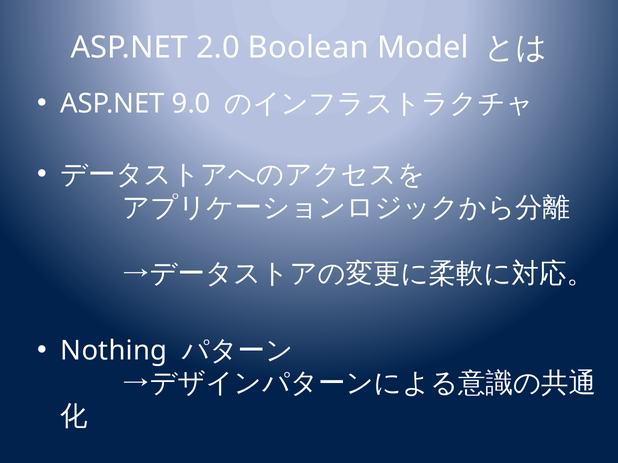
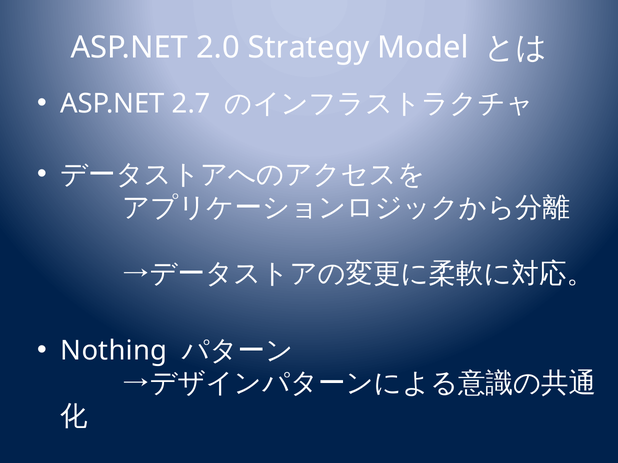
Boolean: Boolean -> Strategy (309, 48)
9.0: 9.0 -> 2.7 (191, 104)
